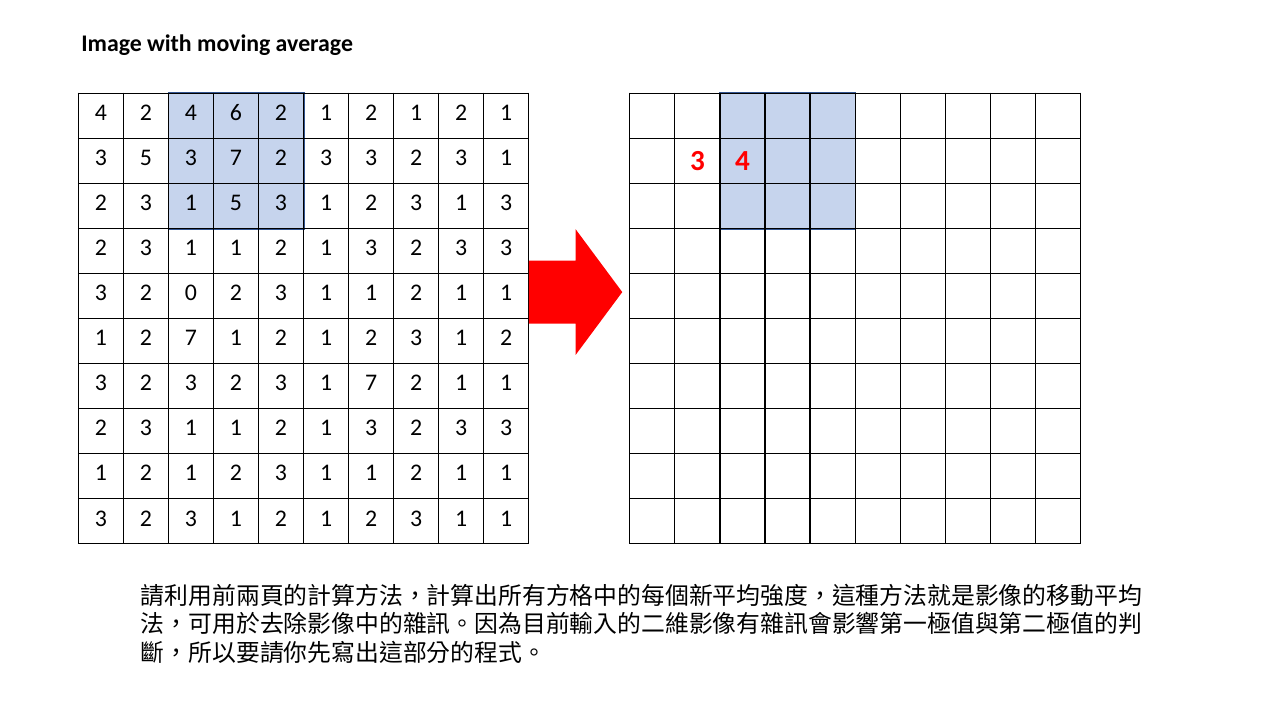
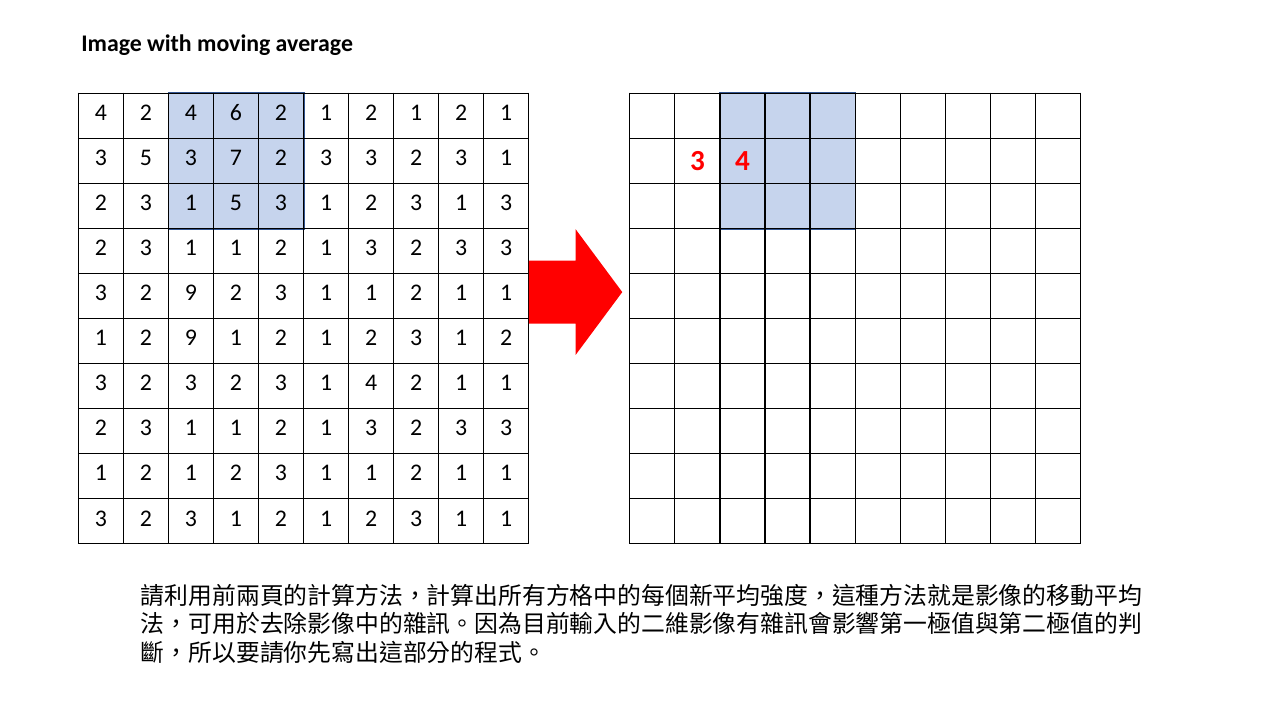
3 2 0: 0 -> 9 (191, 293)
1 2 7: 7 -> 9 (191, 338)
1 7: 7 -> 4 (371, 383)
